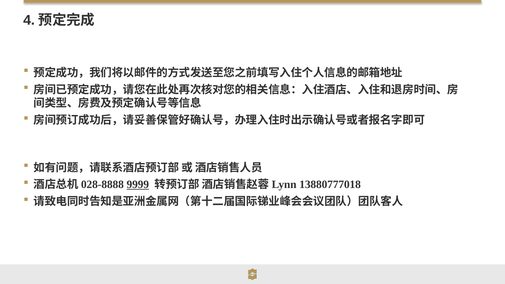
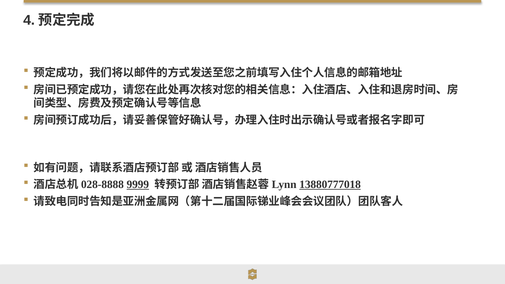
13880777018 underline: none -> present (330, 185)
